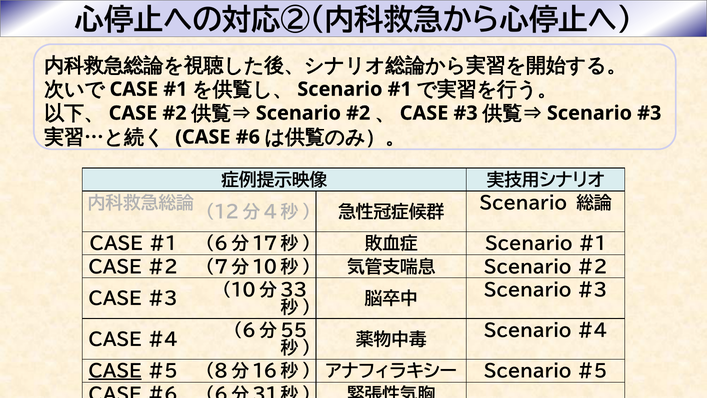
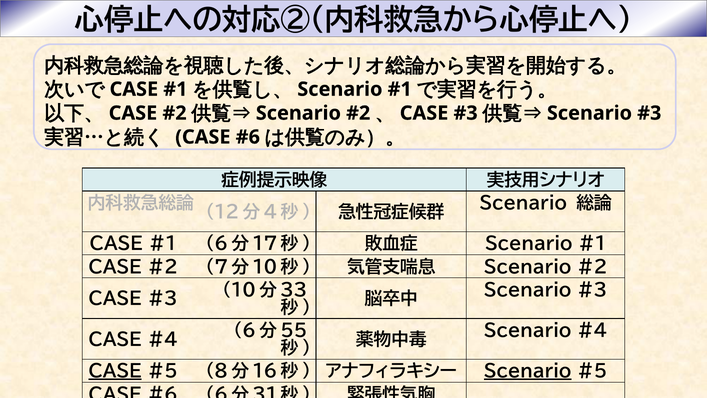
Scenario underline: none -> present (528, 371)
